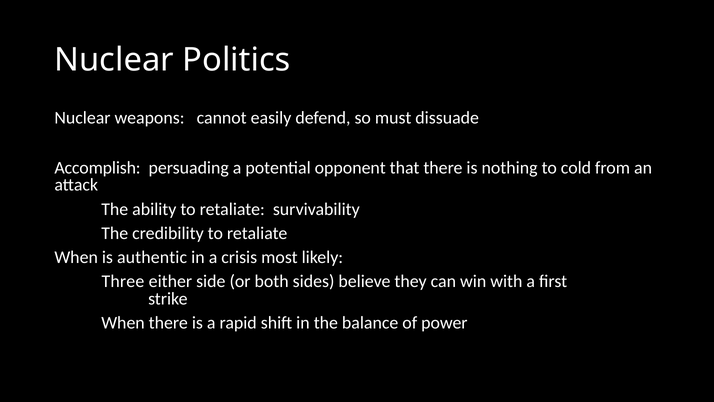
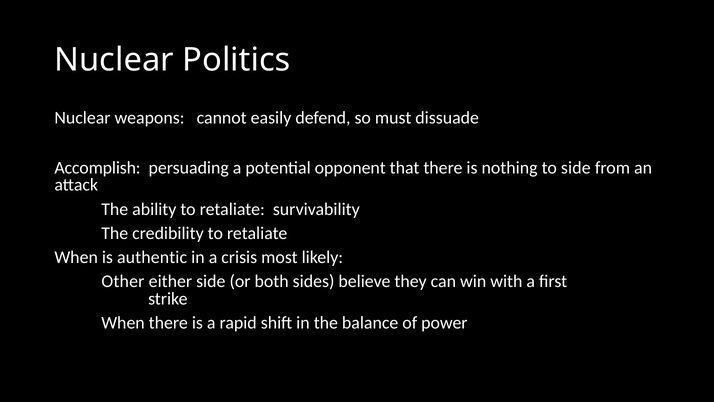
to cold: cold -> side (576, 168)
Three: Three -> Other (123, 281)
